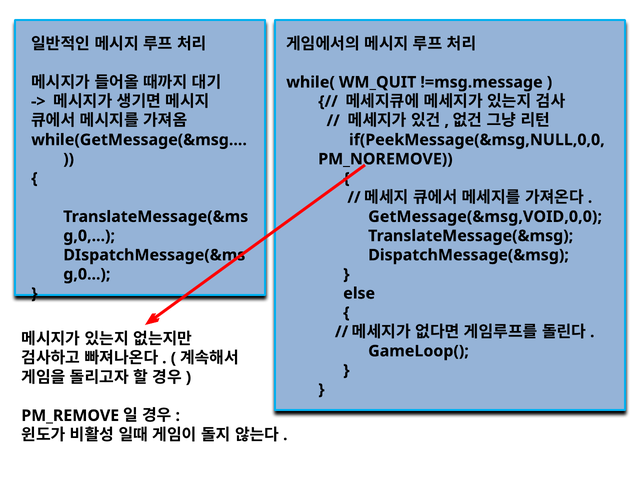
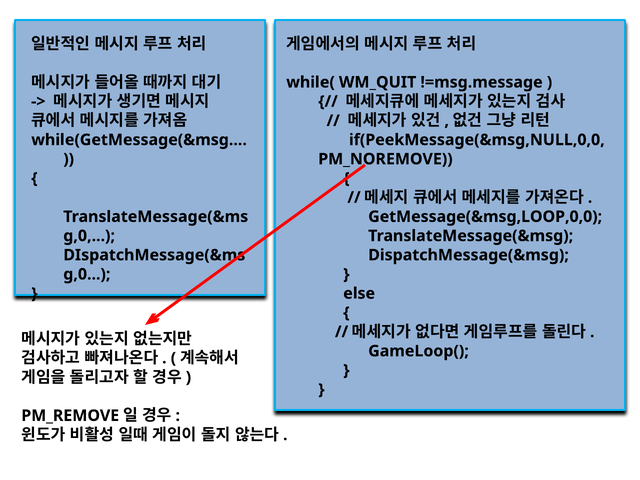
GetMessage(&msg,VOID,0,0: GetMessage(&msg,VOID,0,0 -> GetMessage(&msg,LOOP,0,0 (485, 217)
